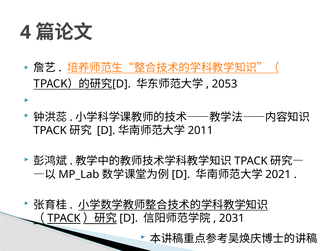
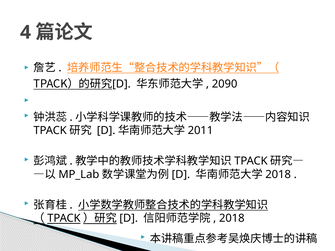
2053: 2053 -> 2090 (225, 84)
2021: 2021 -> 2018 (278, 175)
2031: 2031 -> 2018 (232, 219)
